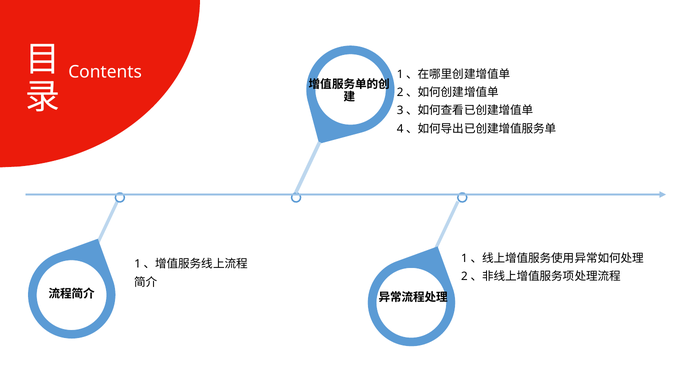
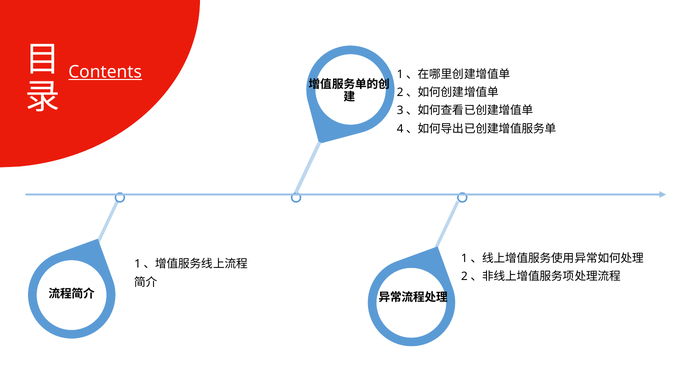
Contents underline: none -> present (105, 72)
